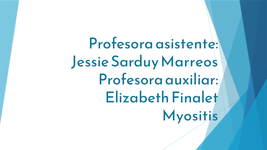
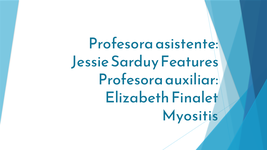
Marreos: Marreos -> Features (190, 62)
